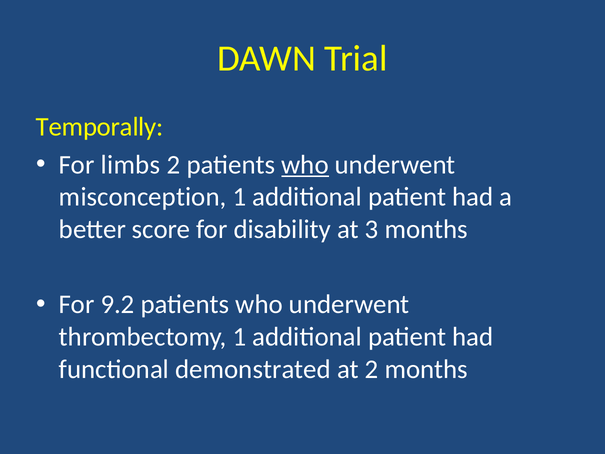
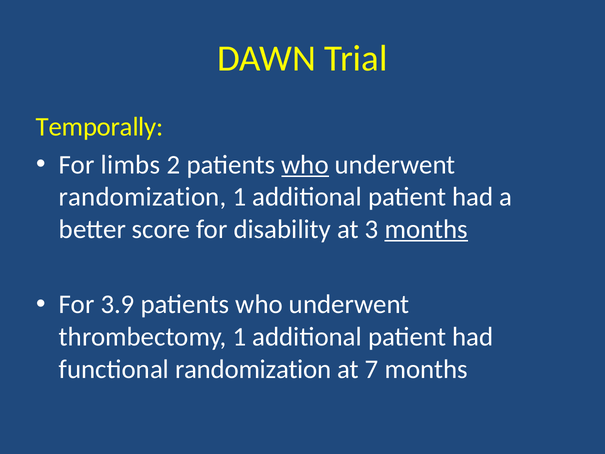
misconception: misconception -> randomization (143, 197)
months underline: none -> present (426, 229)
9.2: 9.2 -> 3.9 (118, 304)
functional demonstrated: demonstrated -> randomization (253, 369)
at 2: 2 -> 7 (372, 369)
